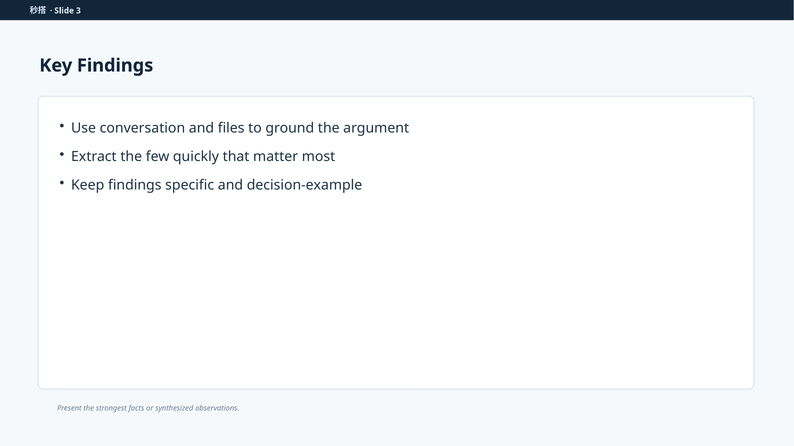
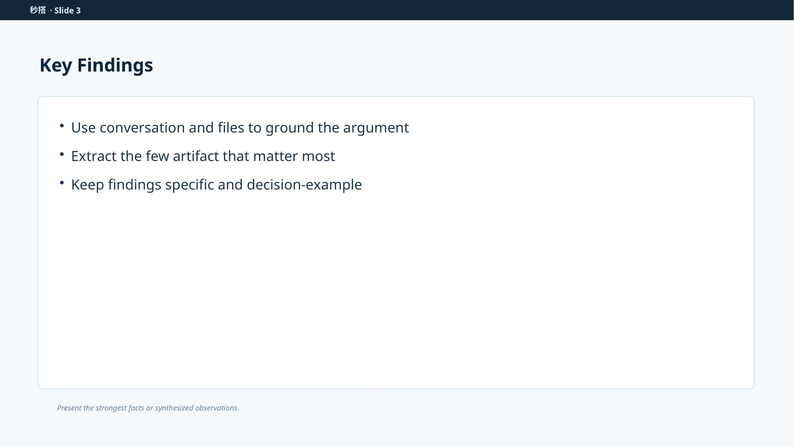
quickly: quickly -> artifact (196, 157)
